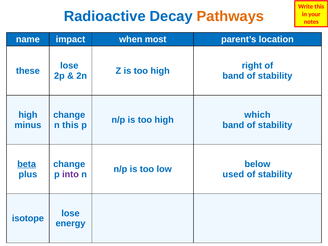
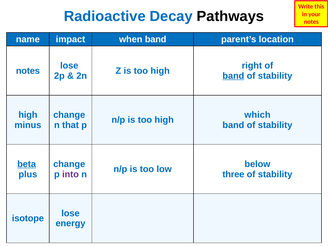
Pathways colour: orange -> black (230, 16)
when most: most -> band (156, 39)
these: these -> notes (28, 71)
band underline: none -> present (233, 76)
n this: this -> that (71, 125)
used: used -> three (233, 174)
